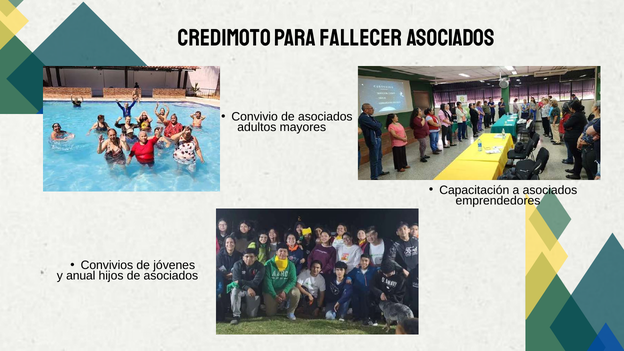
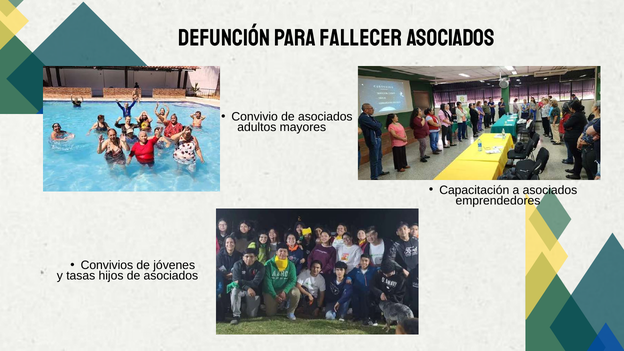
CREDIMOTO: CREDIMOTO -> DEFUNCIÓN (224, 38)
anual: anual -> tasas (81, 276)
